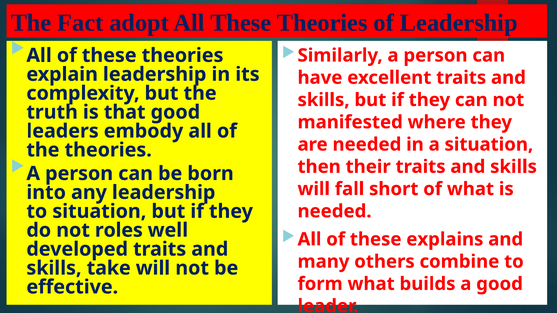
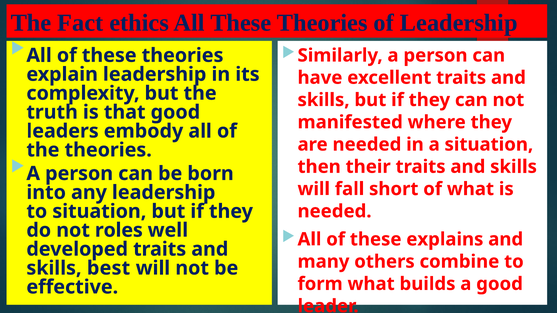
adopt: adopt -> ethics (139, 23)
take: take -> best (109, 268)
